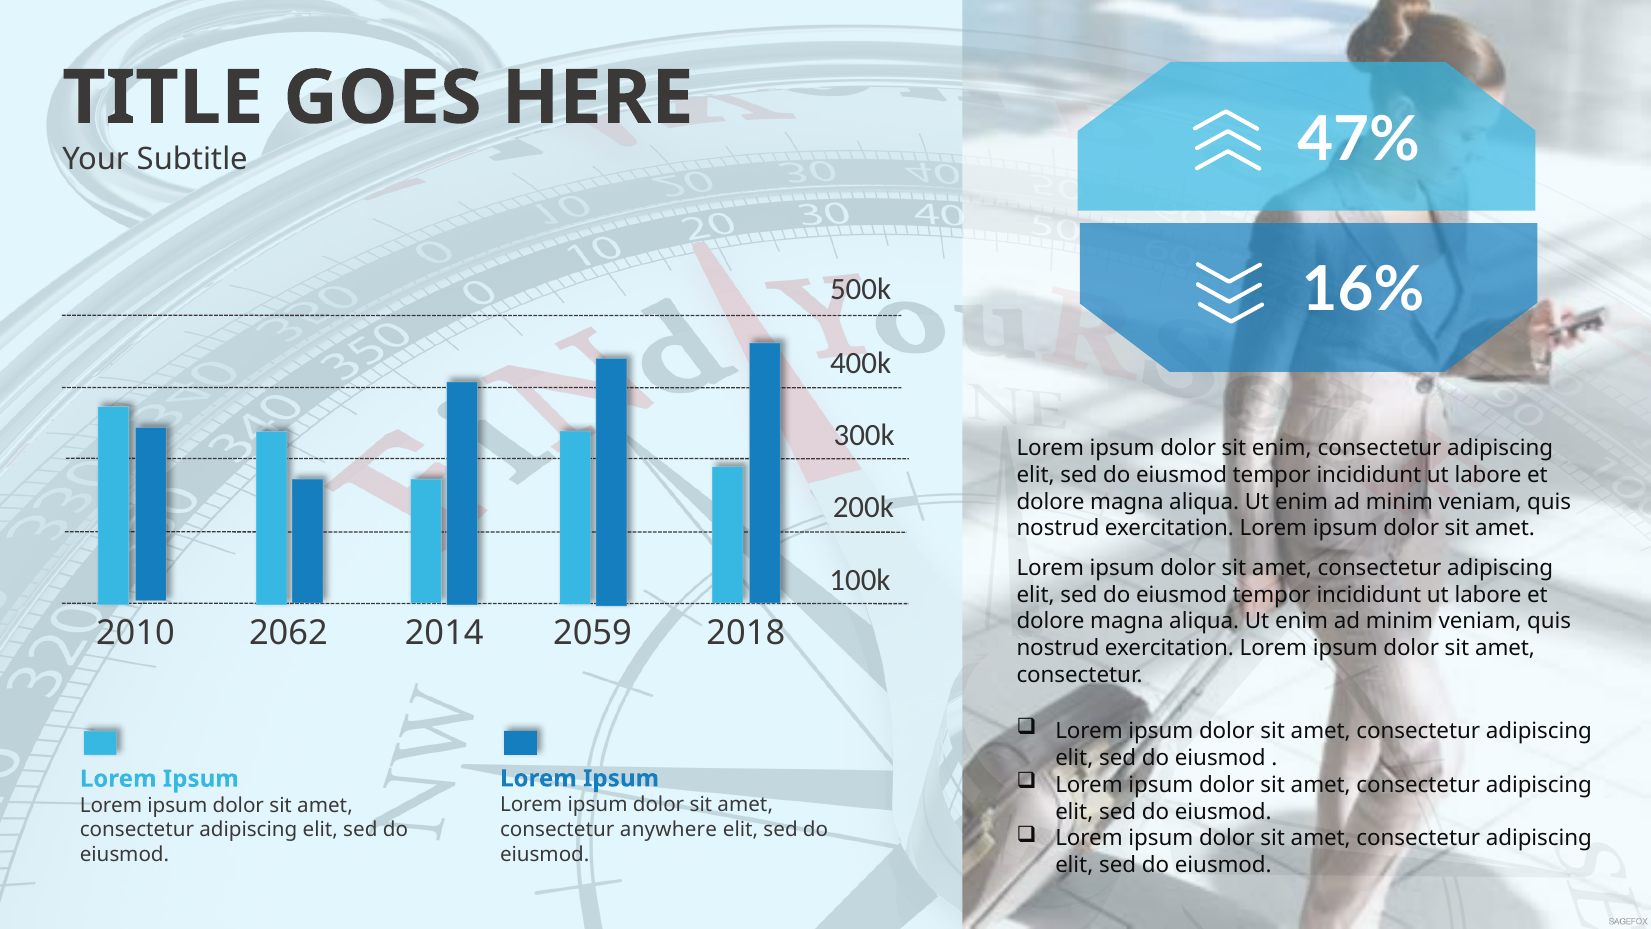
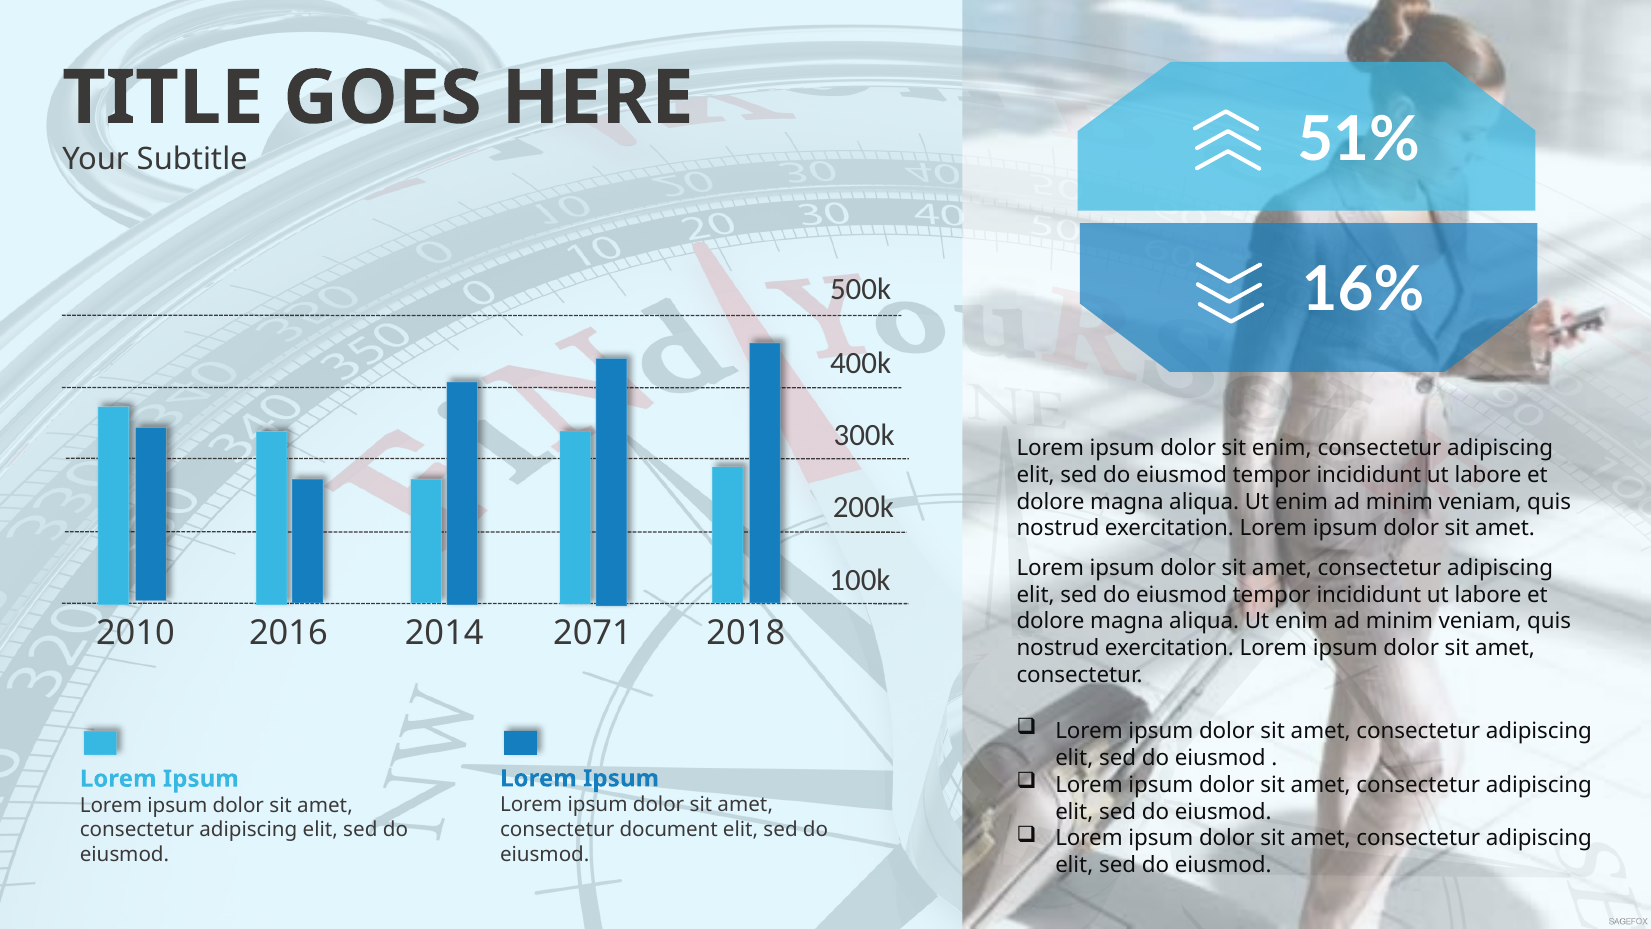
47%: 47% -> 51% (1359, 140)
2062: 2062 -> 2016 (288, 633)
2059: 2059 -> 2071 (592, 633)
anywhere: anywhere -> document (669, 830)
